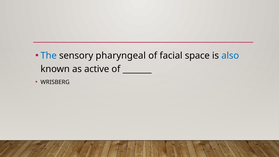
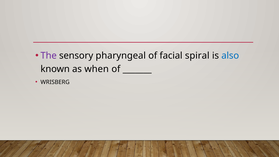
The colour: blue -> purple (49, 56)
space: space -> spiral (197, 56)
active: active -> when (97, 69)
